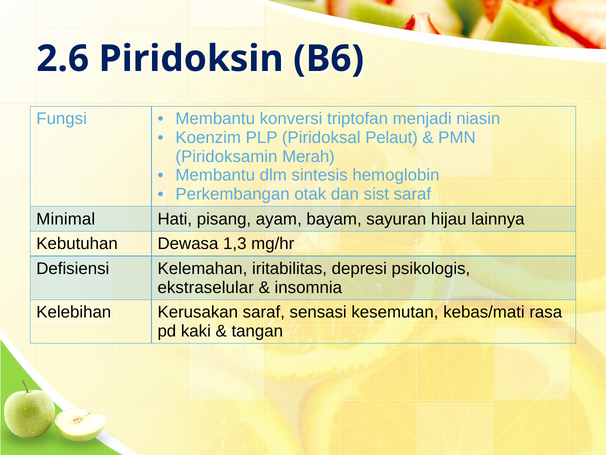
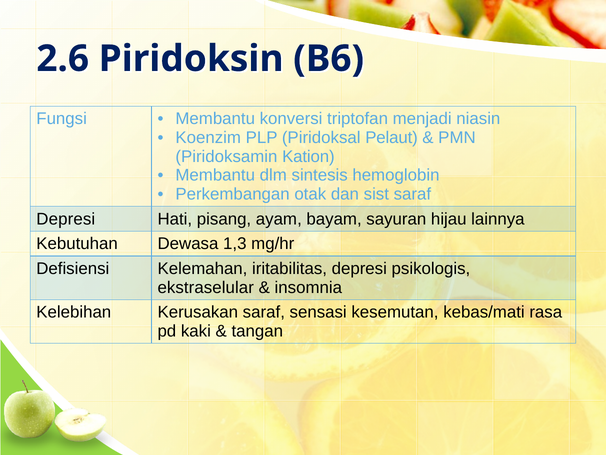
Merah: Merah -> Kation (308, 156)
Minimal: Minimal -> Depresi (66, 219)
